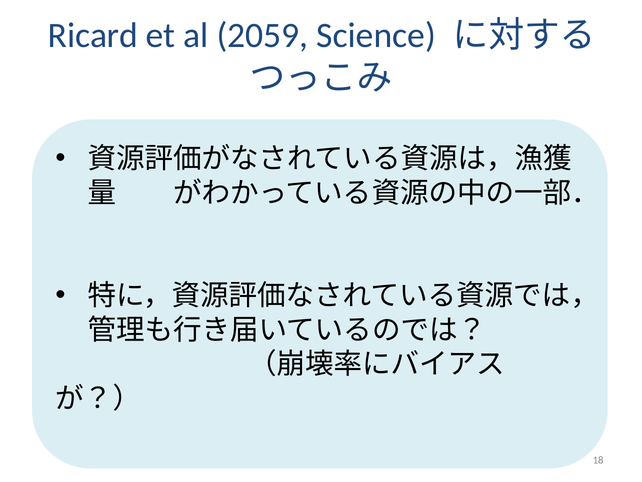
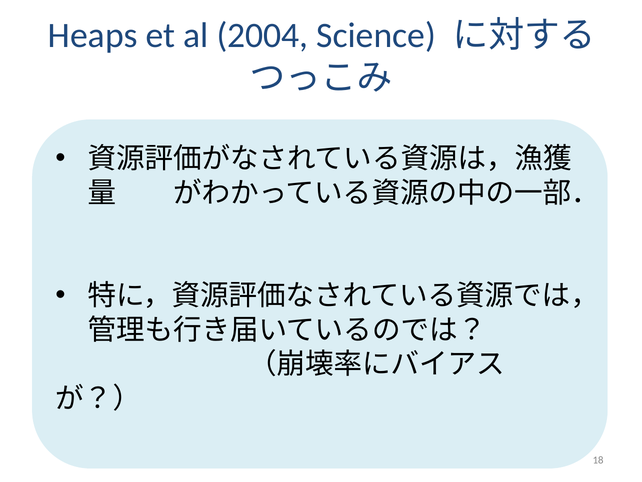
Ricard: Ricard -> Heaps (93, 35)
2059: 2059 -> 2004 (262, 35)
